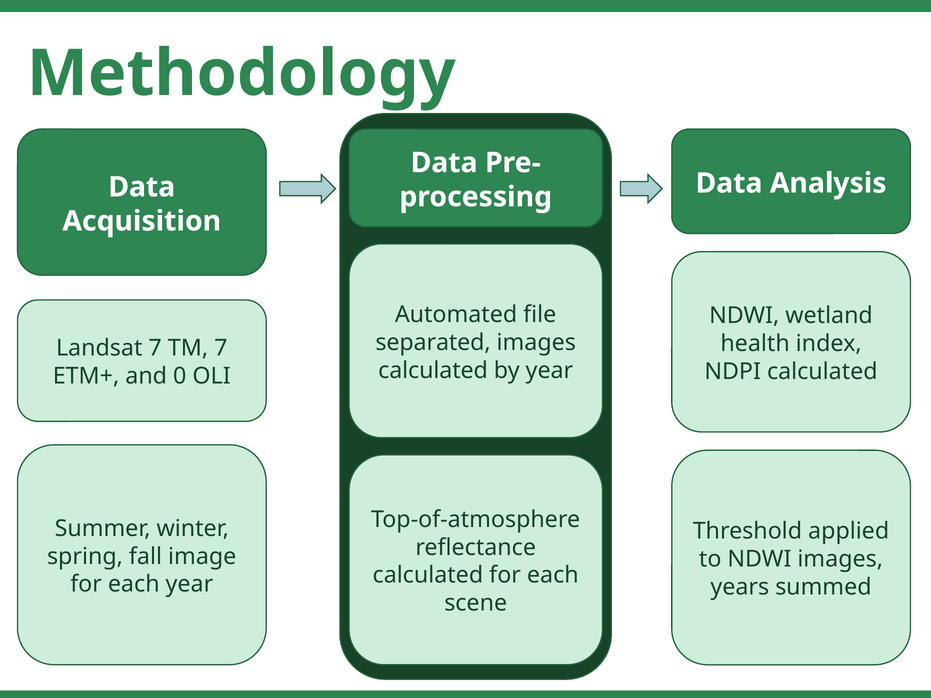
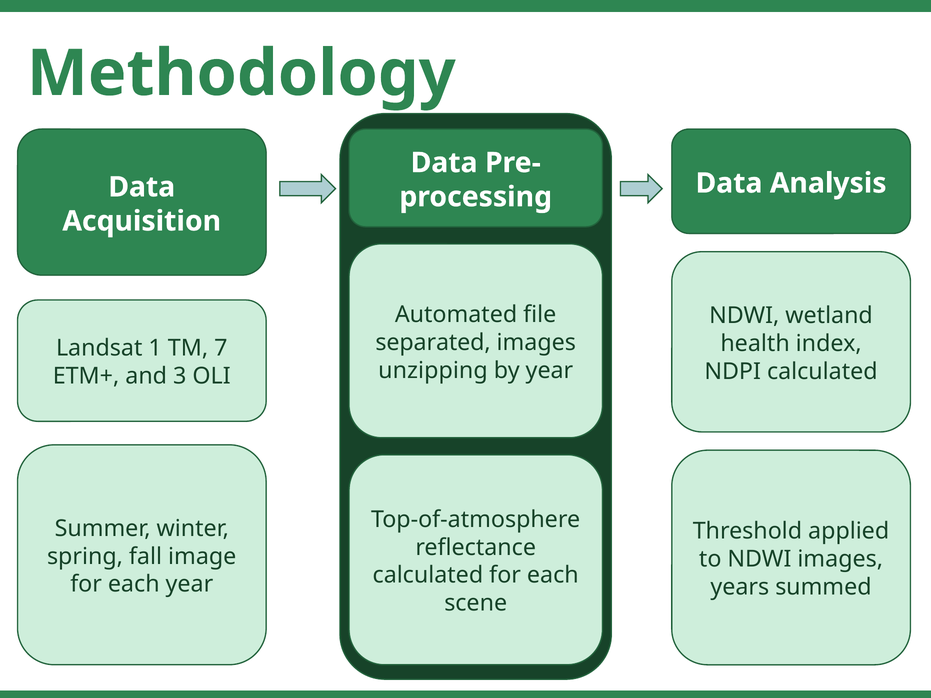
Landsat 7: 7 -> 1 (155, 348)
calculated: calculated -> unzipping (433, 370)
0: 0 -> 3 (180, 376)
